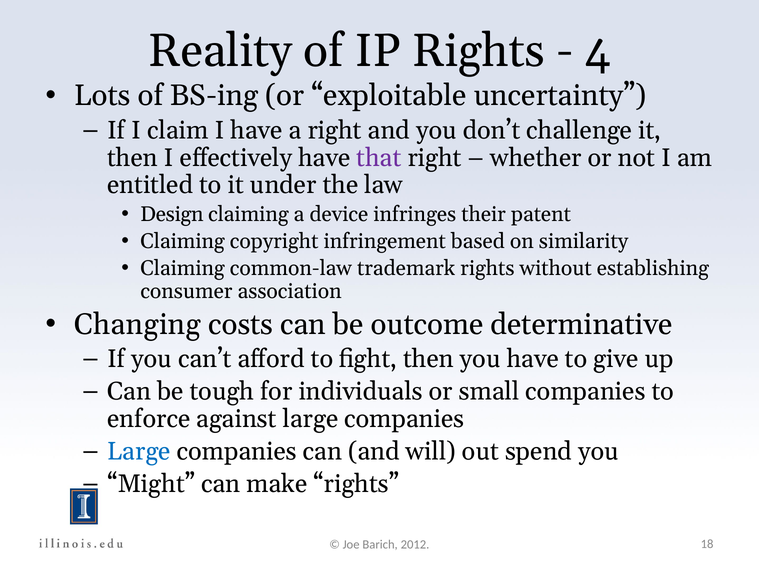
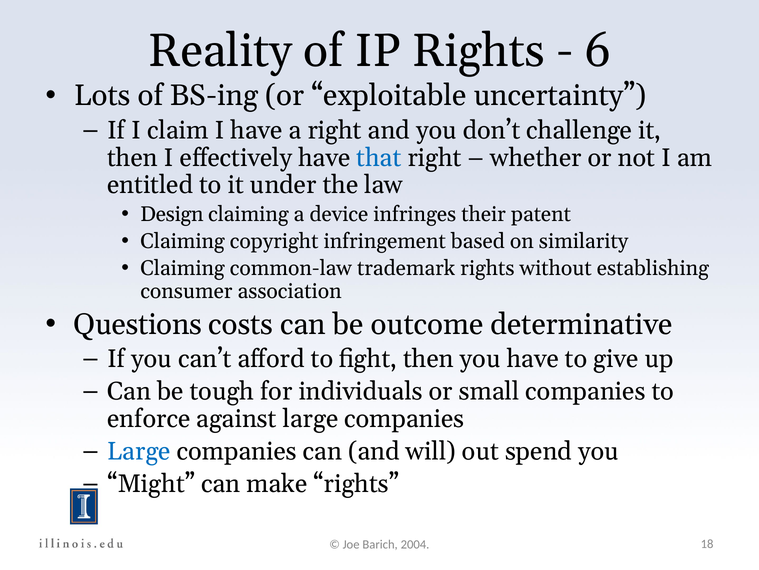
4: 4 -> 6 (598, 51)
that colour: purple -> blue (379, 157)
Changing: Changing -> Questions (138, 324)
2012: 2012 -> 2004 (415, 544)
